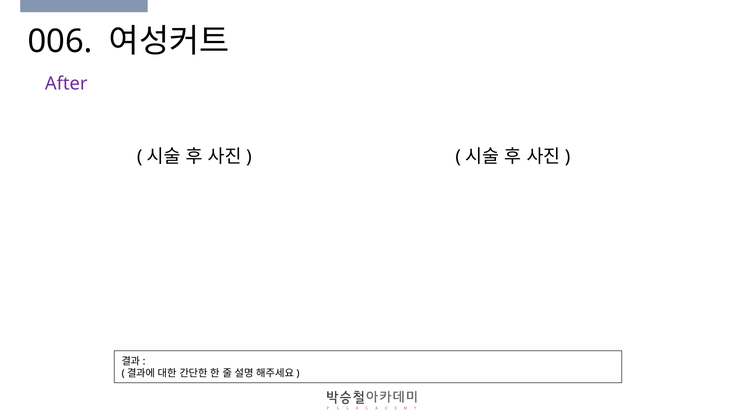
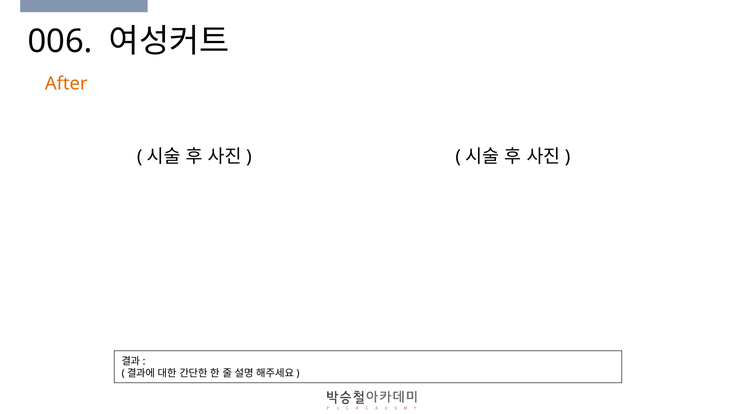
After colour: purple -> orange (66, 84)
